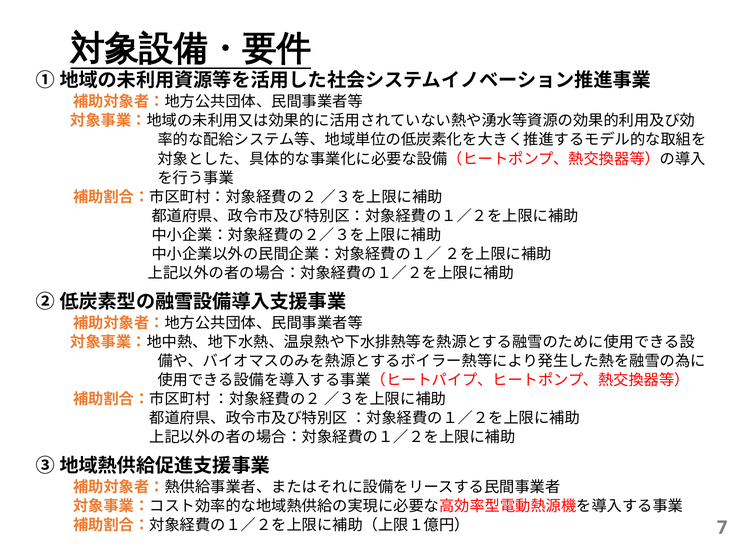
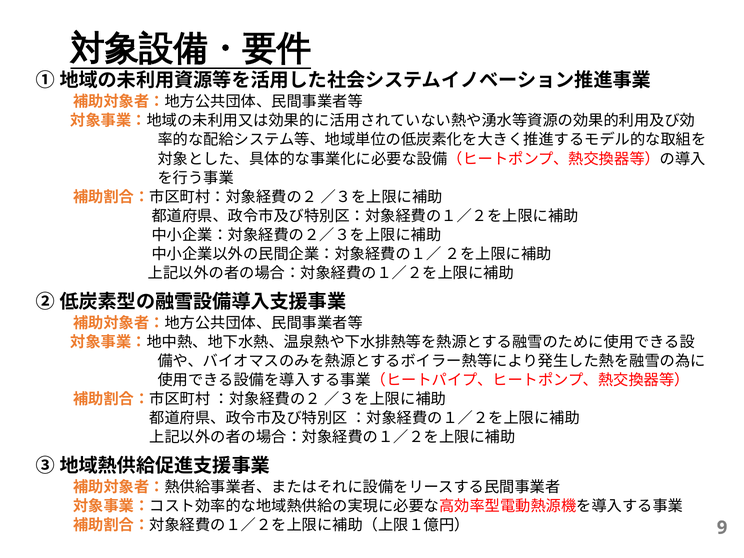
7: 7 -> 9 (722, 528)
